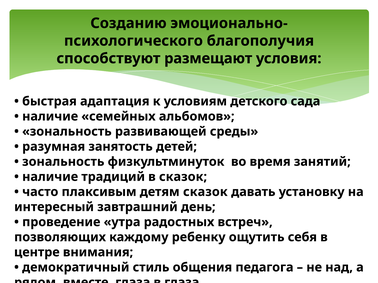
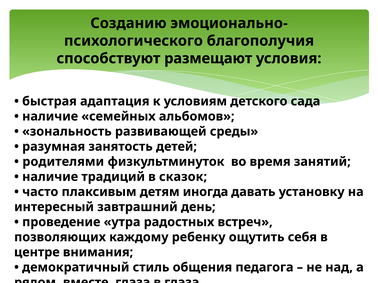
зональность: зональность -> родителями (63, 162)
детям сказок: сказок -> иногда (205, 192)
